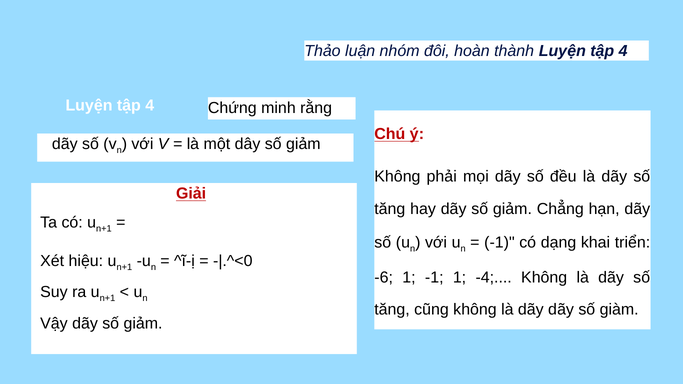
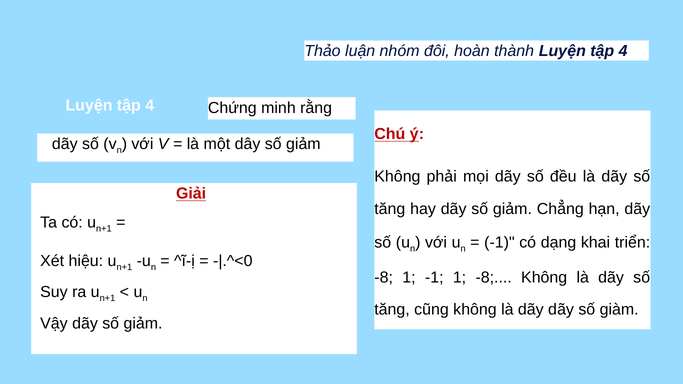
-6: -6 -> -8 (384, 278)
1 -4: -4 -> -8 (494, 278)
